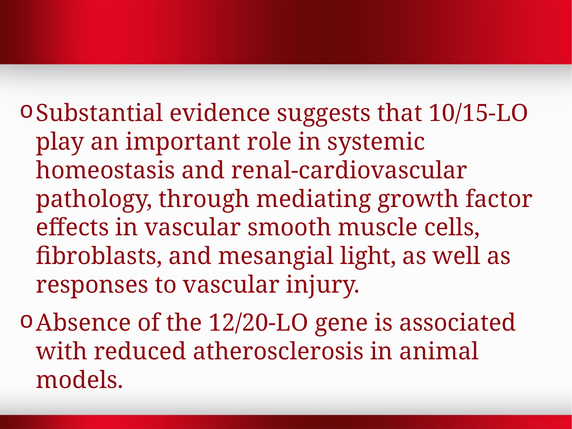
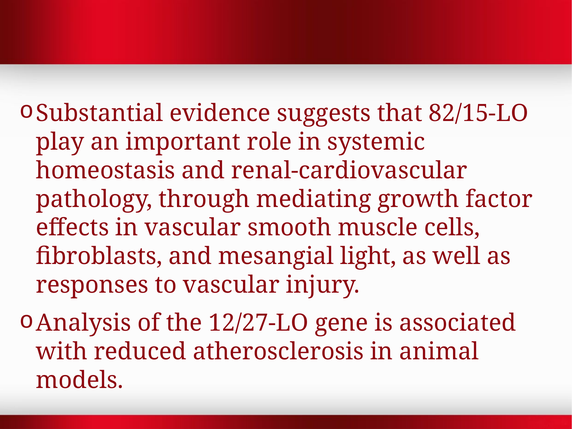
10/15-LO: 10/15-LO -> 82/15-LO (479, 113)
Absence: Absence -> Analysis (84, 323)
12/20-LO: 12/20-LO -> 12/27-LO (258, 323)
